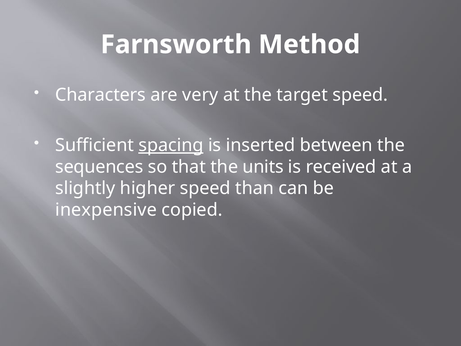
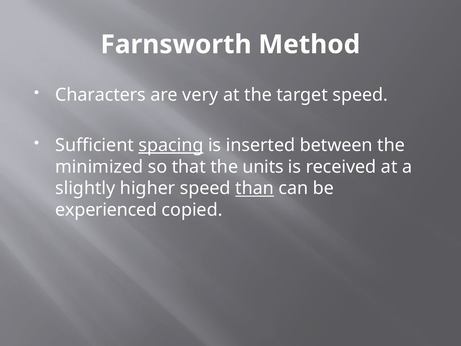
sequences: sequences -> minimized (99, 167)
than underline: none -> present (255, 188)
inexpensive: inexpensive -> experienced (106, 210)
